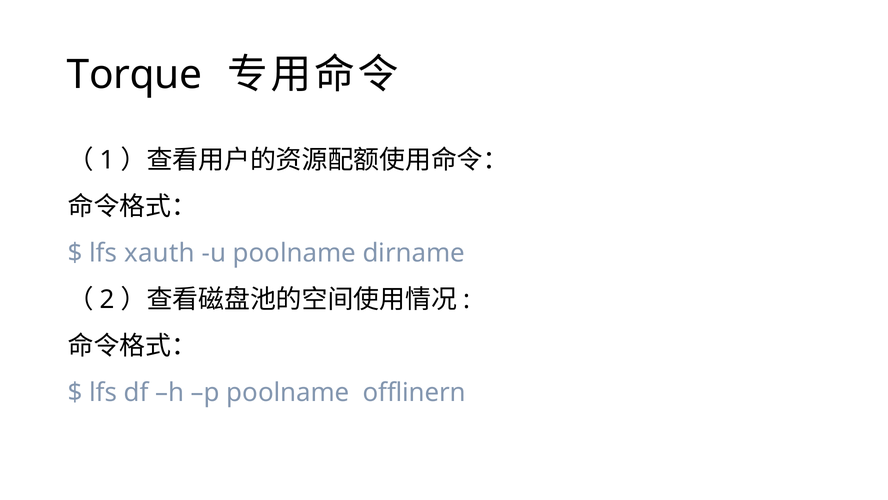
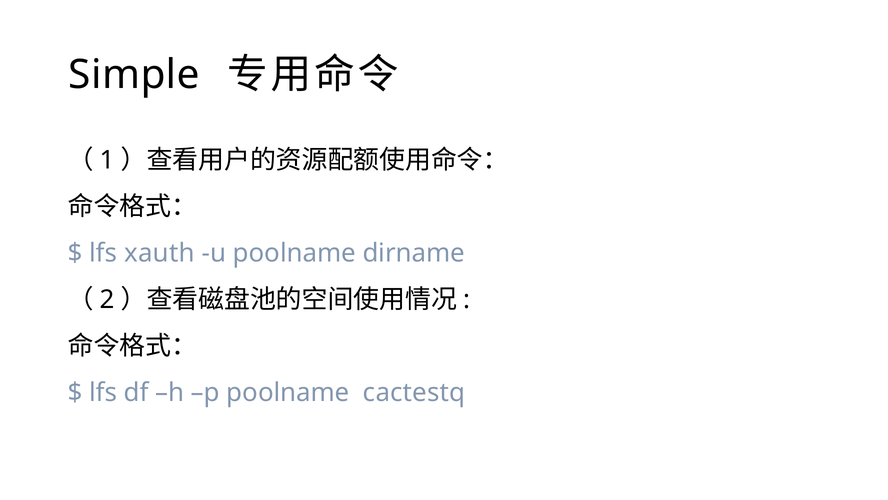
Torque: Torque -> Simple (134, 75)
offlinern: offlinern -> cactestq (414, 392)
